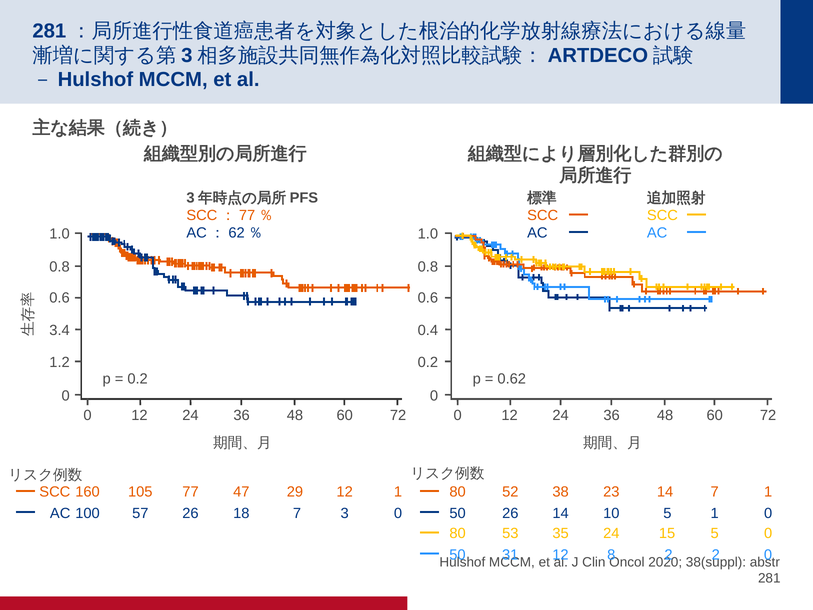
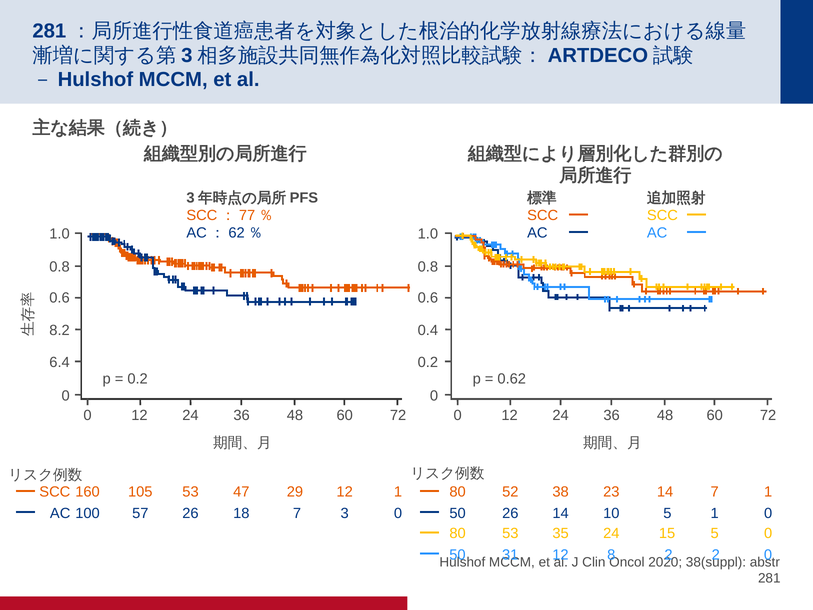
3.4: 3.4 -> 8.2 (60, 330)
1.2: 1.2 -> 6.4 (60, 362)
105 77: 77 -> 53 (191, 492)
